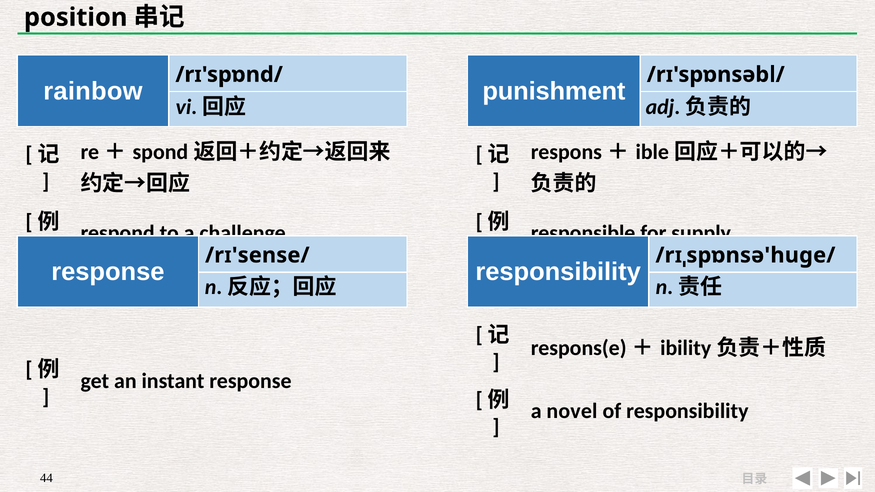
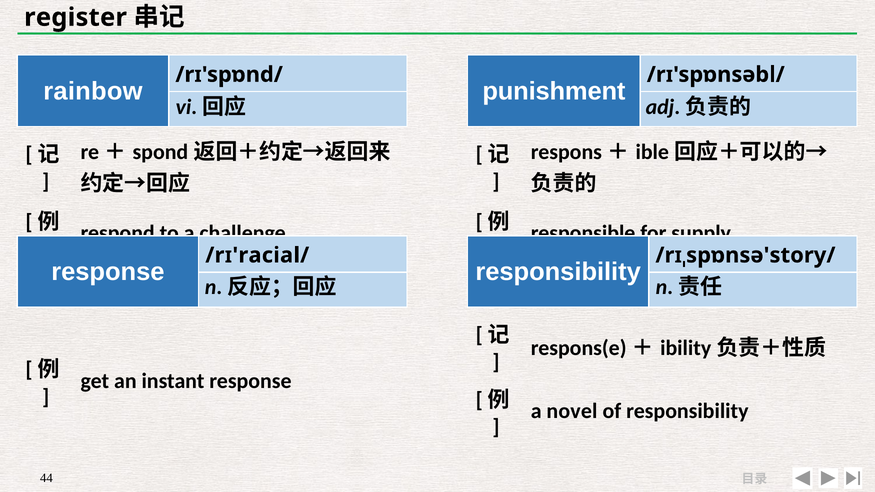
position: position -> register (76, 17)
/rɪ'sense/: /rɪ'sense/ -> /rɪ'racial/ (257, 255)
/rɪˌspɒnsə'huge/: /rɪˌspɒnsə'huge/ -> /rɪˌspɒnsə'story/ (745, 255)
